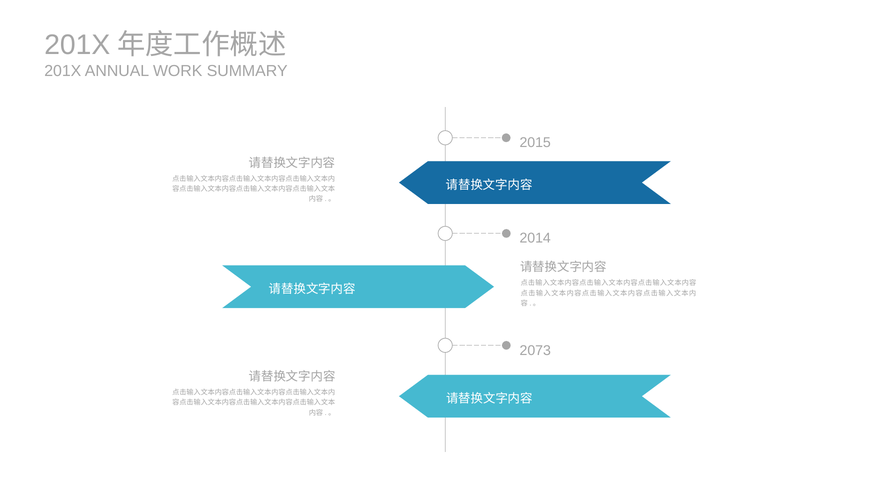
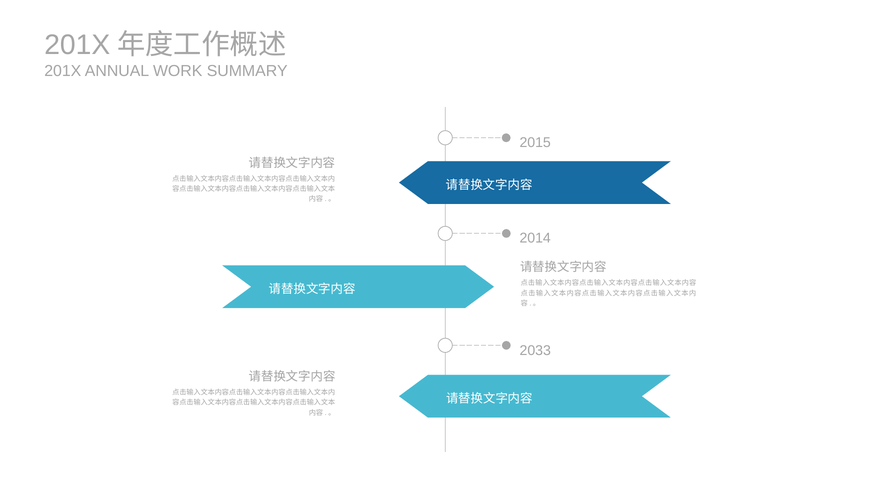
2073: 2073 -> 2033 (535, 350)
